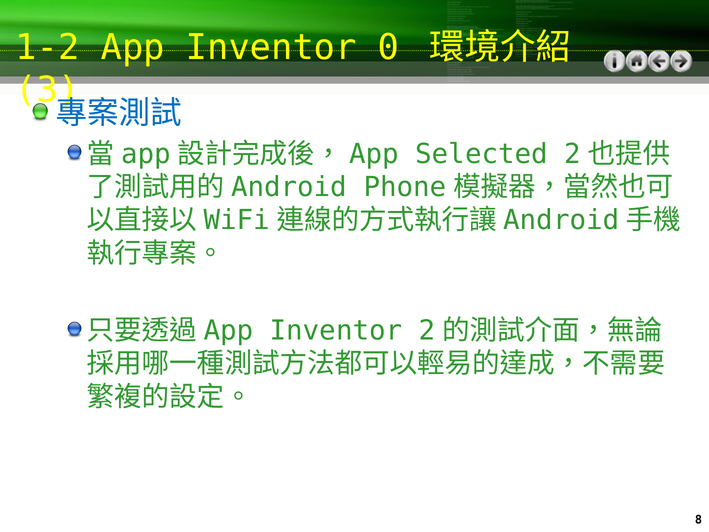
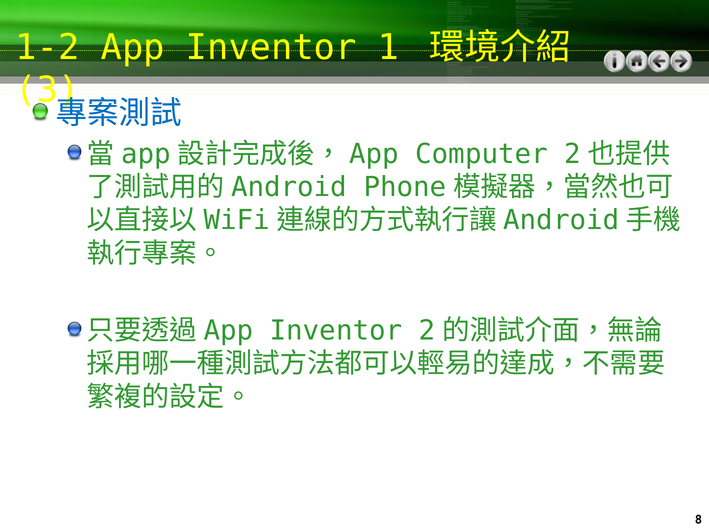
0: 0 -> 1 (389, 47)
Selected: Selected -> Computer (482, 154)
